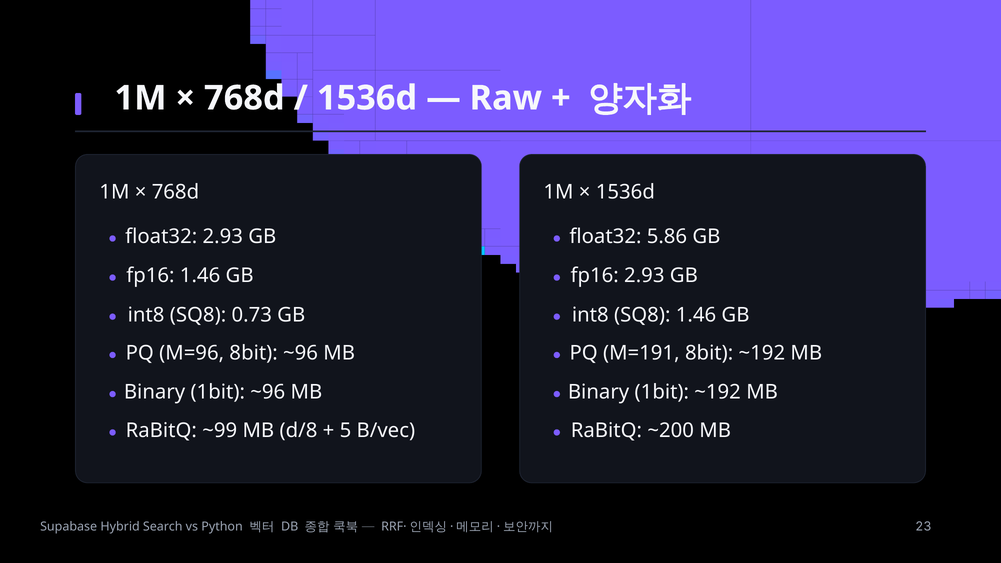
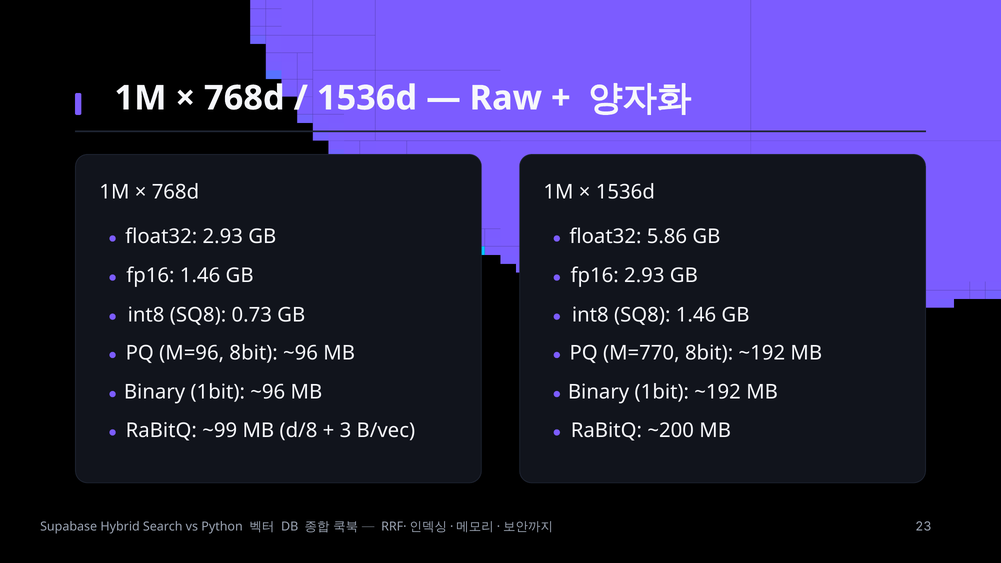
M=191: M=191 -> M=770 (641, 353)
5: 5 -> 3 (345, 431)
